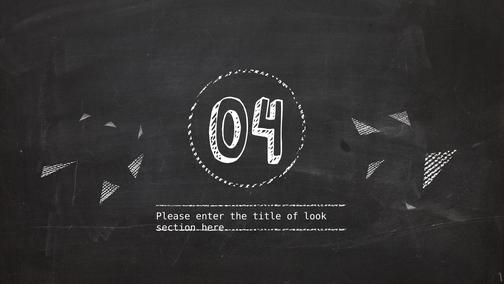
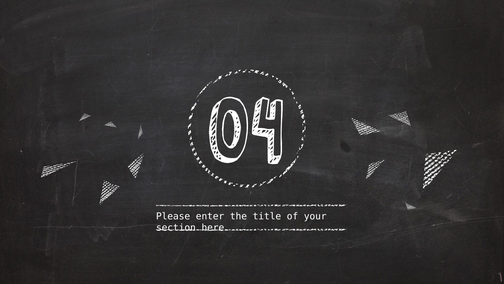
look: look -> your (315, 216)
